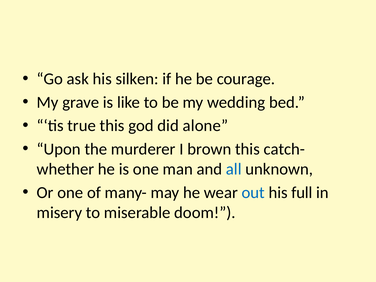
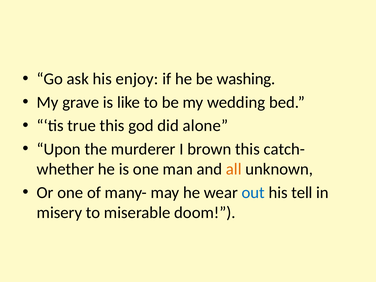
silken: silken -> enjoy (137, 79)
courage: courage -> washing (246, 79)
all colour: blue -> orange (234, 169)
full: full -> tell (302, 193)
